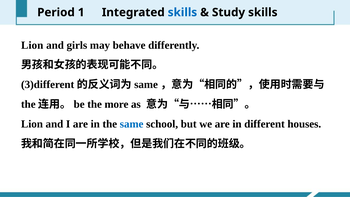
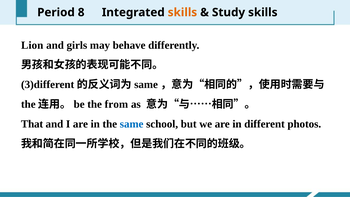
1: 1 -> 8 (81, 12)
skills colour: blue -> orange (182, 12)
more: more -> from (116, 104)
Lion: Lion -> That (32, 124)
houses: houses -> photos (304, 124)
